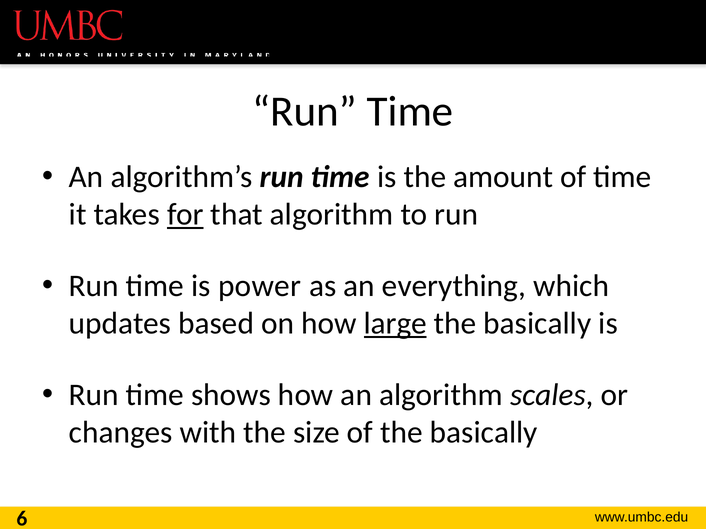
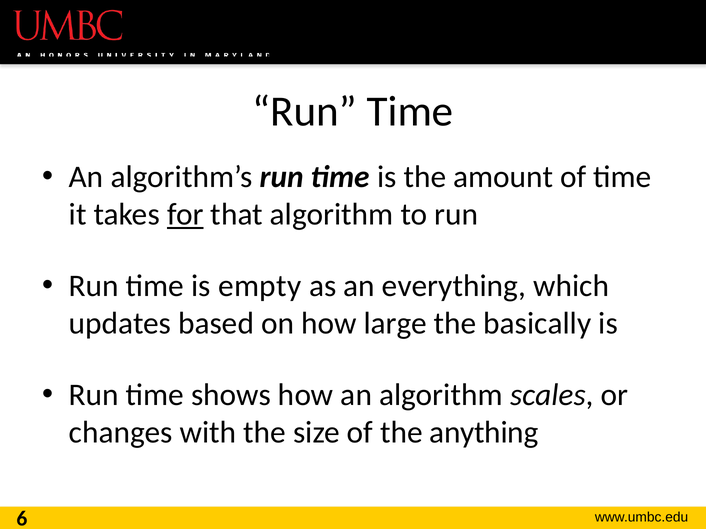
power: power -> empty (260, 286)
large underline: present -> none (395, 324)
of the basically: basically -> anything (484, 433)
